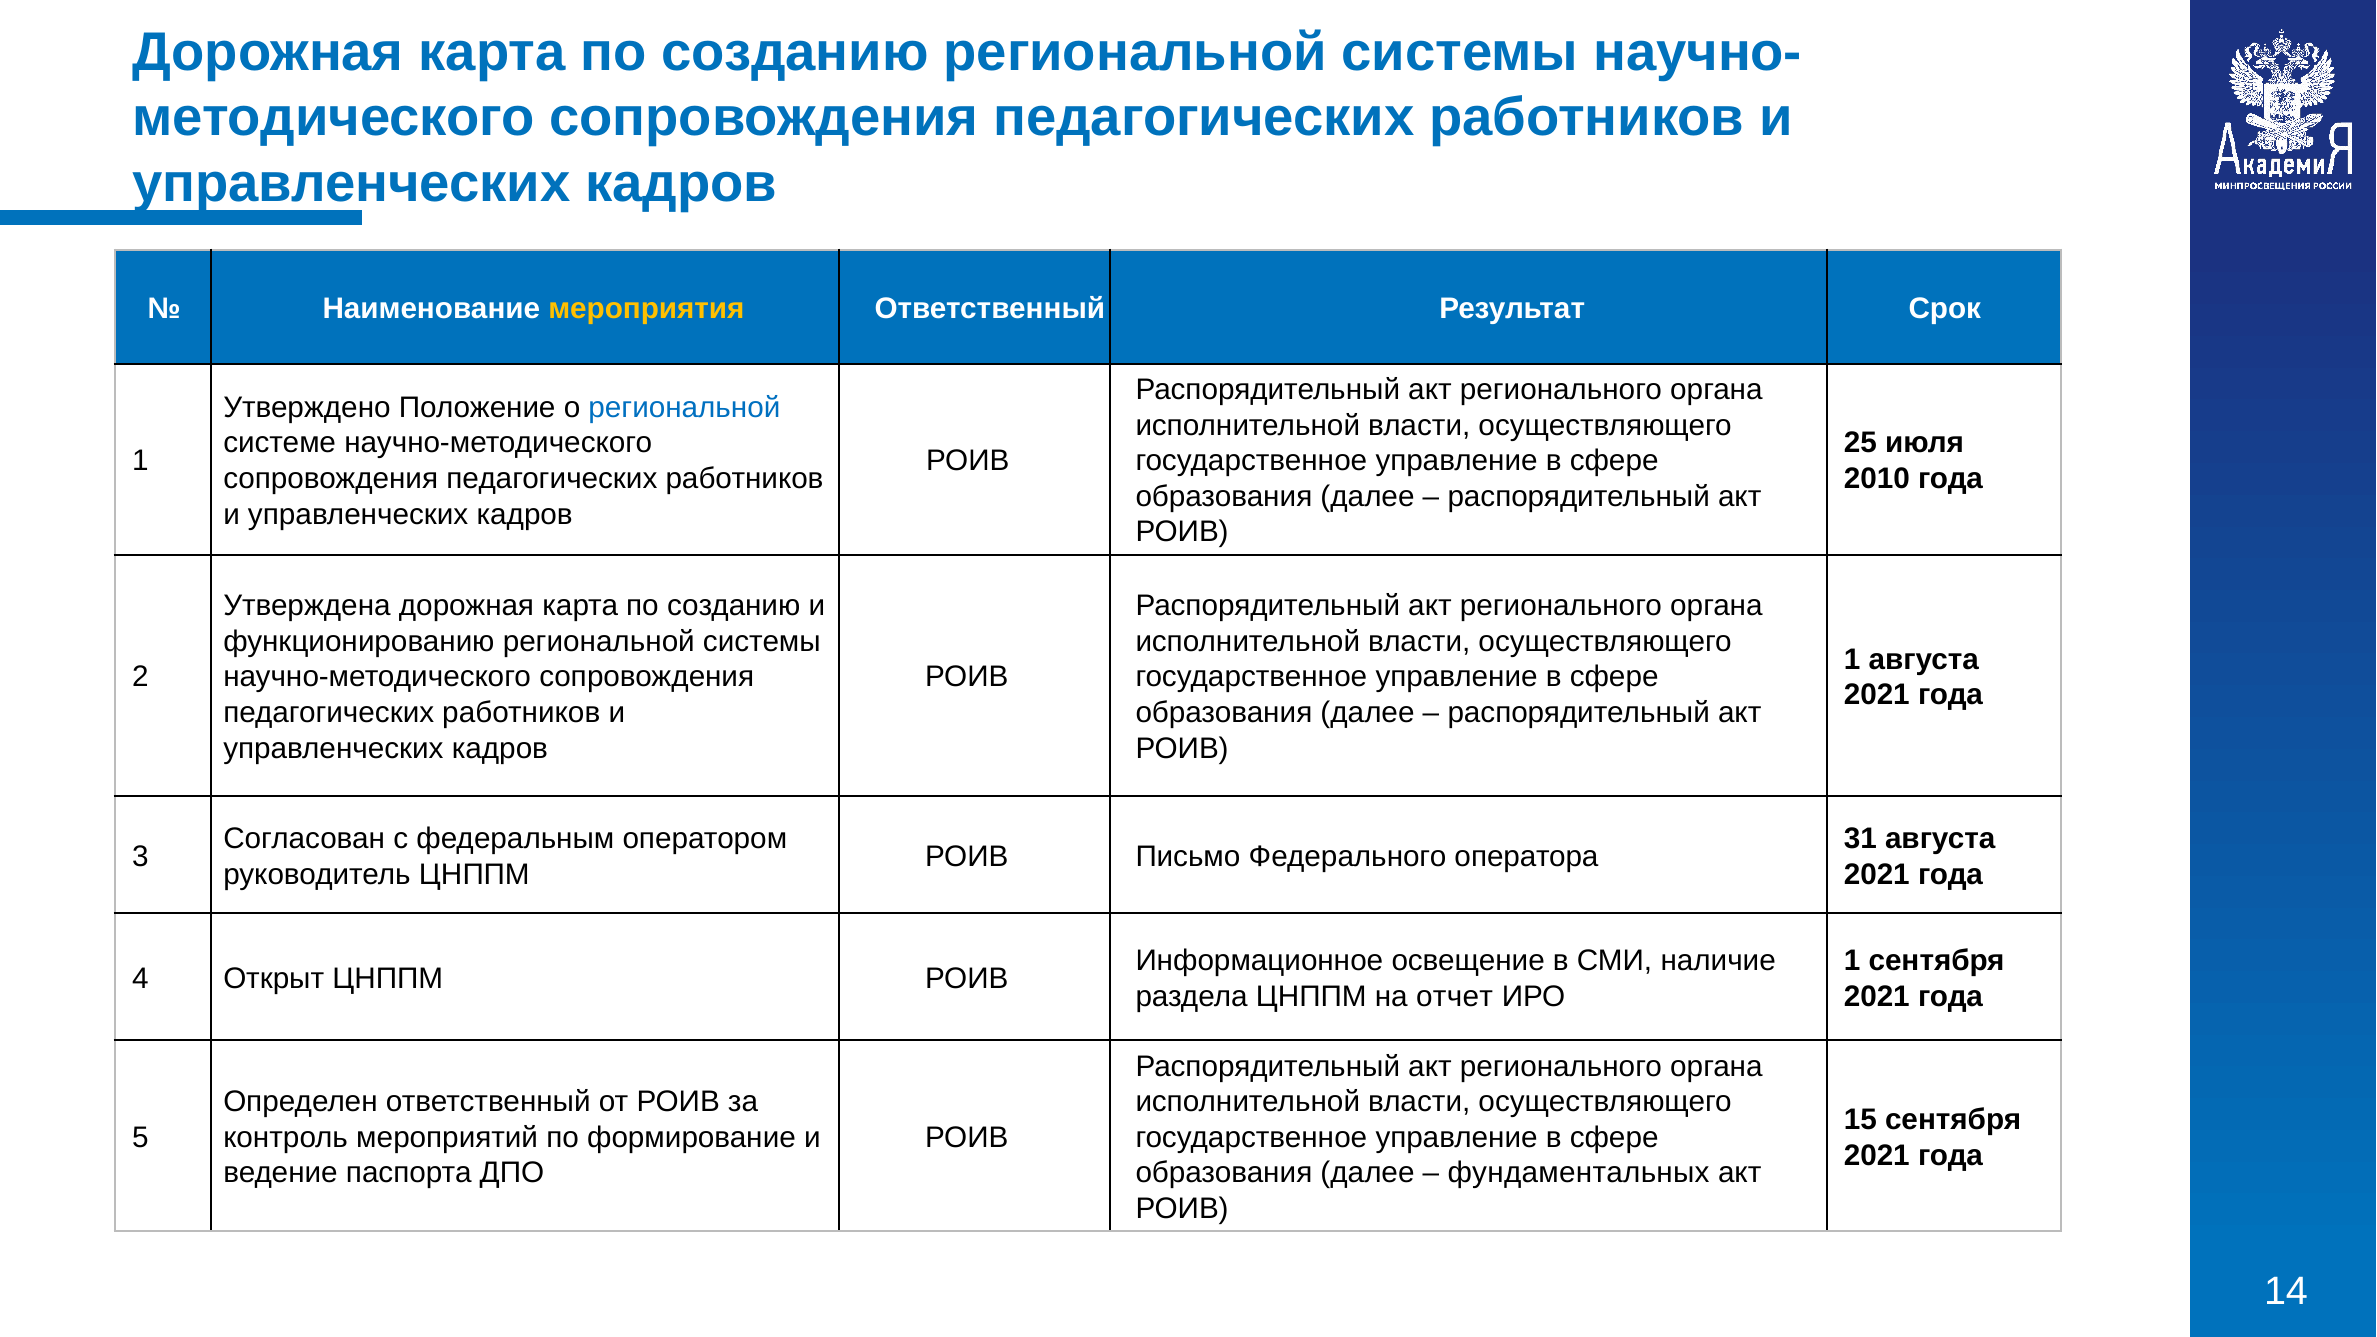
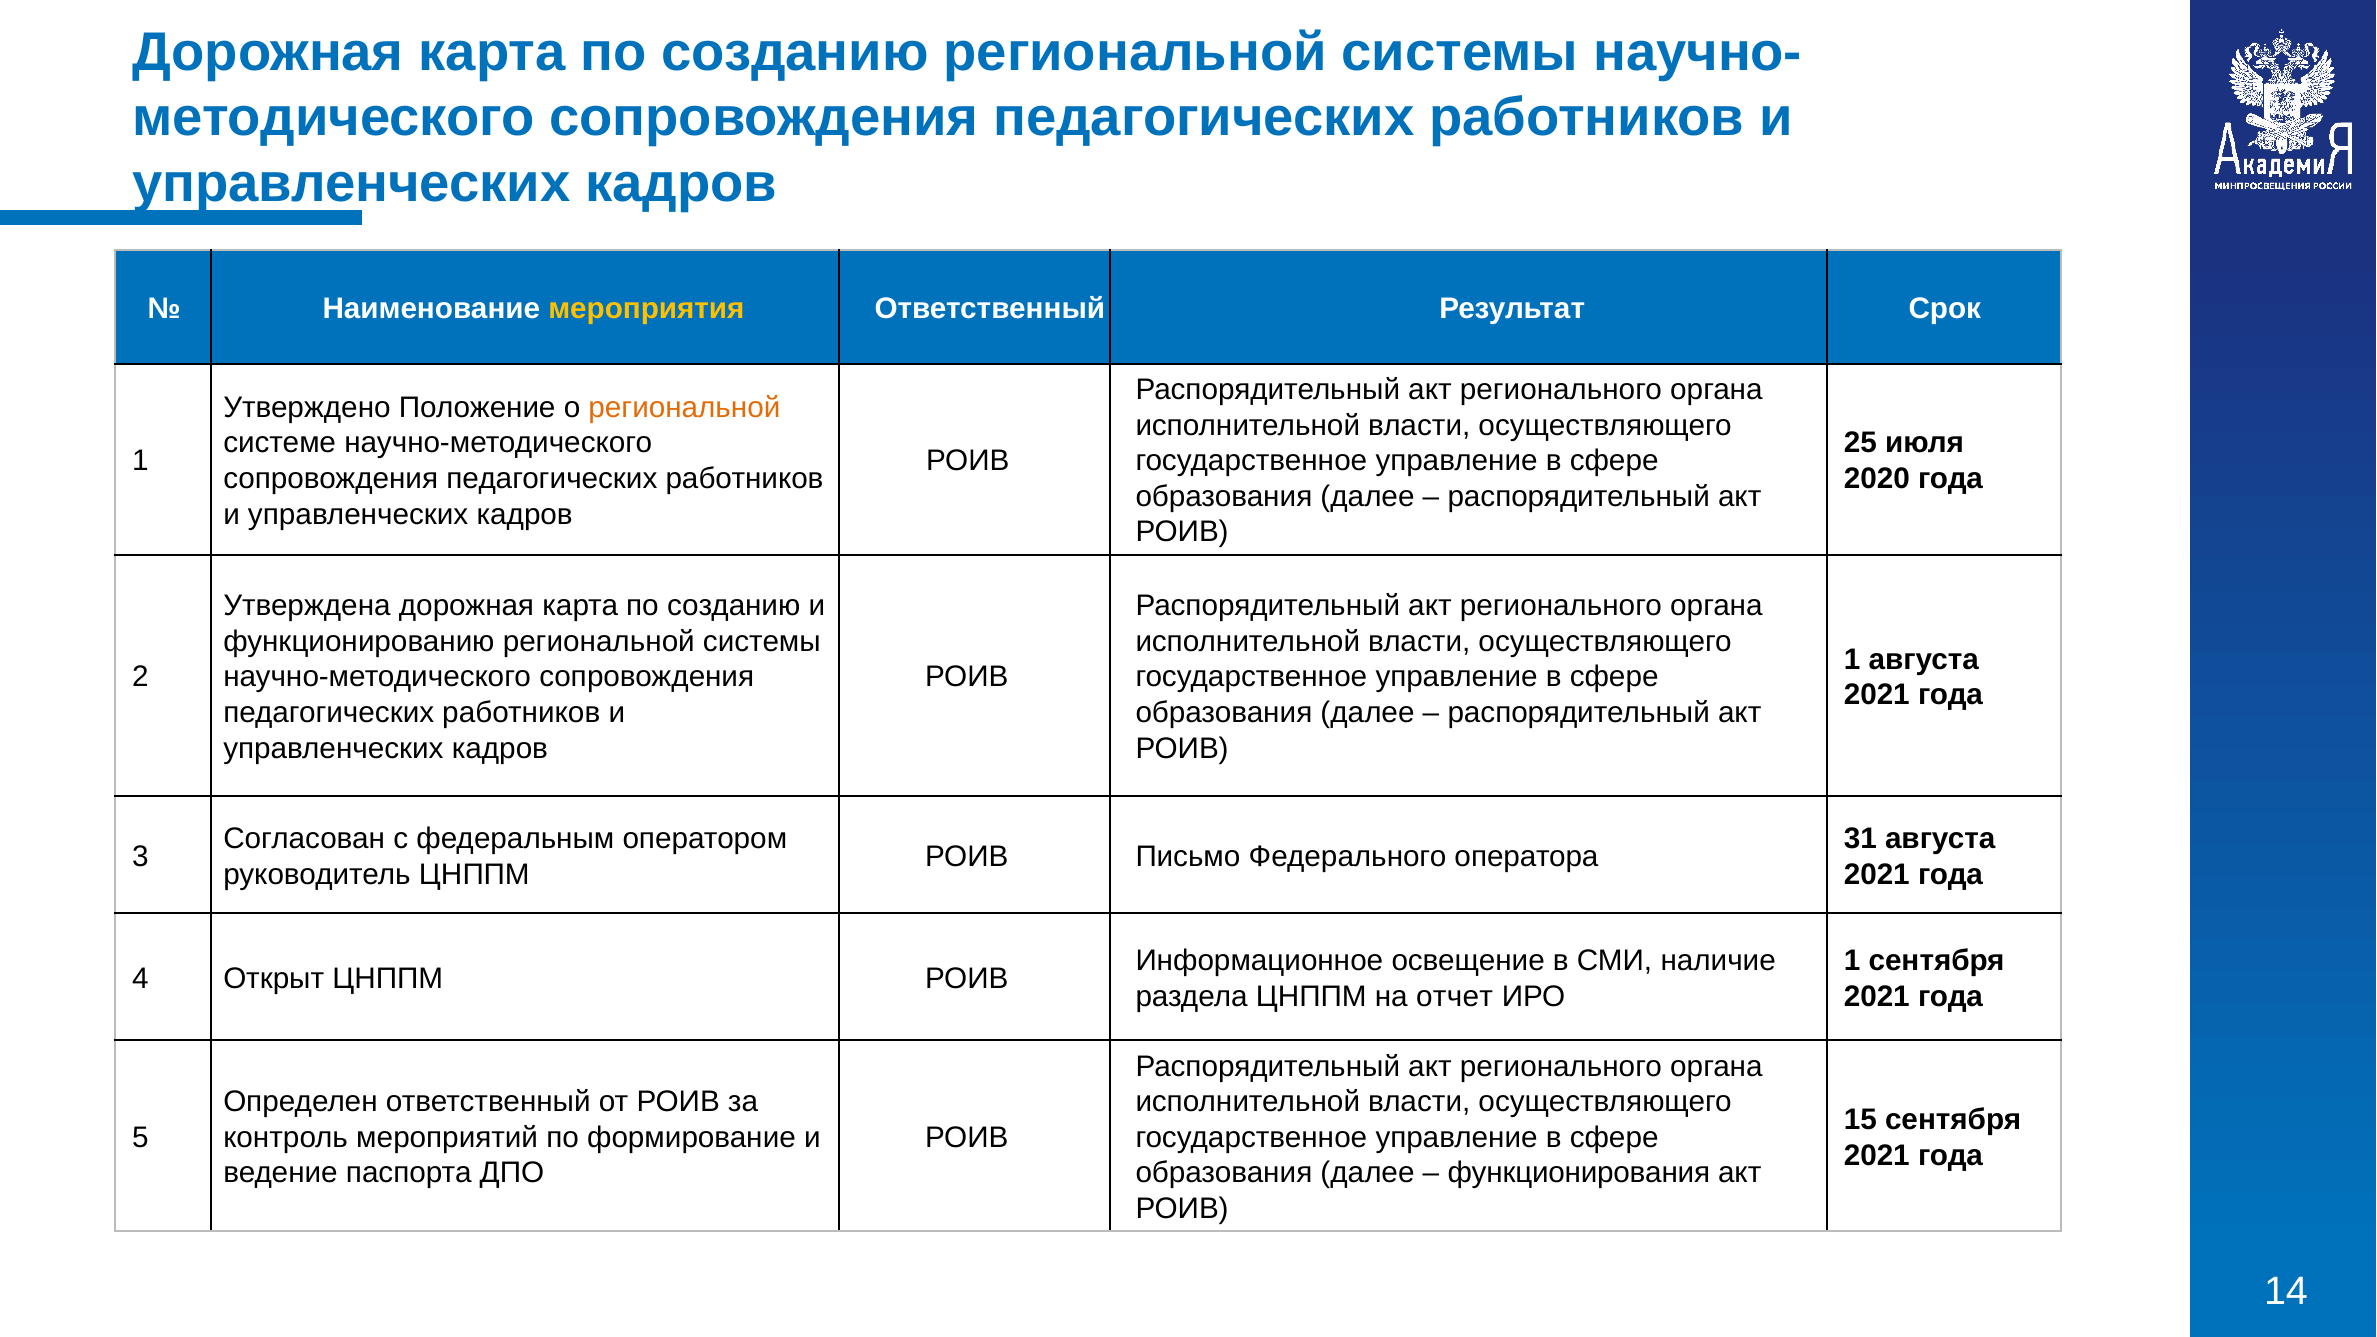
региональной colour: blue -> orange (684, 408)
2010: 2010 -> 2020 (1877, 479)
фундаментальных: фундаментальных -> функционирования (1579, 1173)
